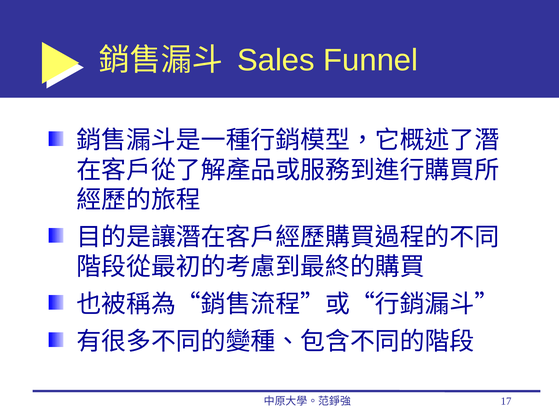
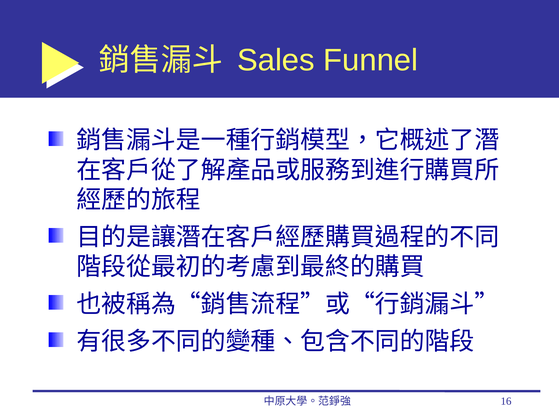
17: 17 -> 16 (506, 401)
